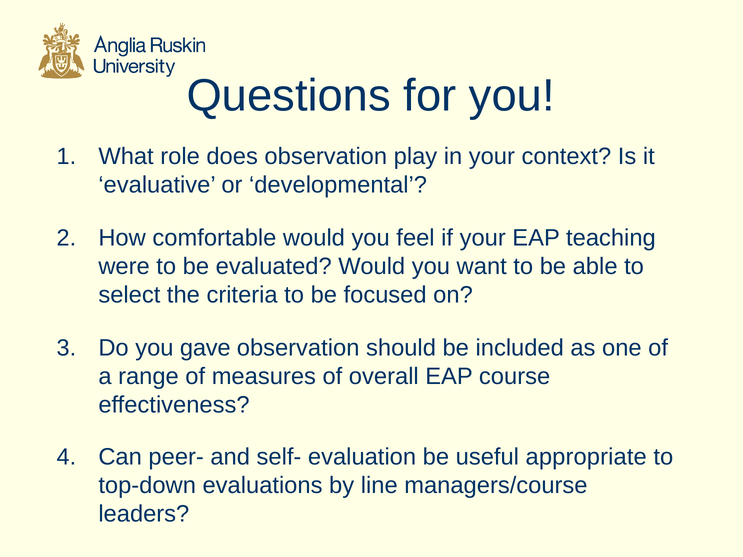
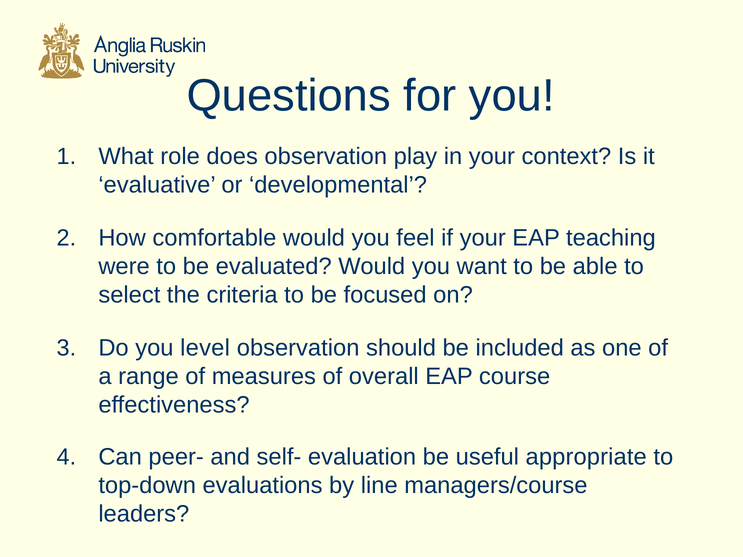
gave: gave -> level (205, 348)
